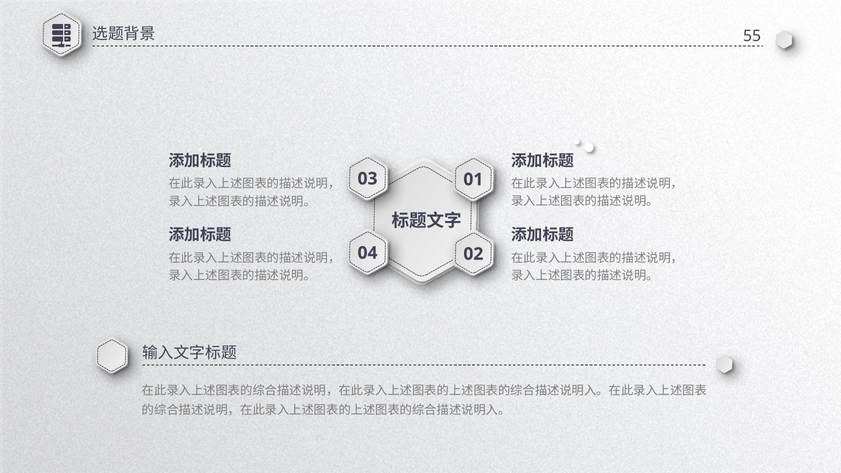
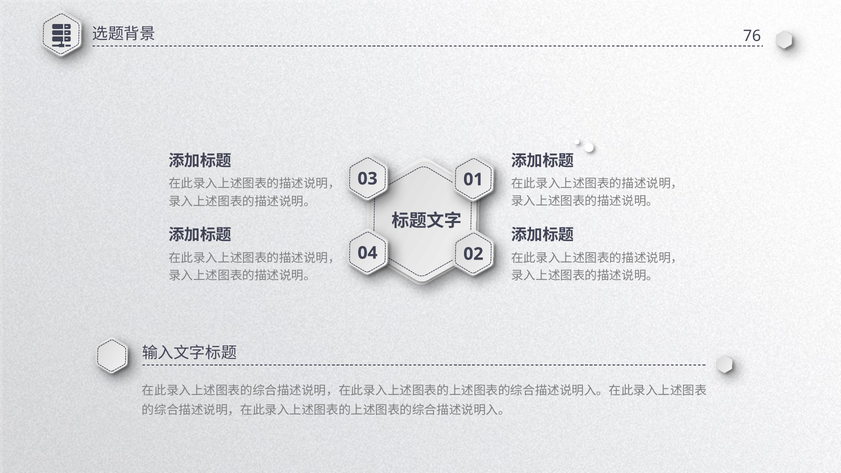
55: 55 -> 76 (752, 36)
